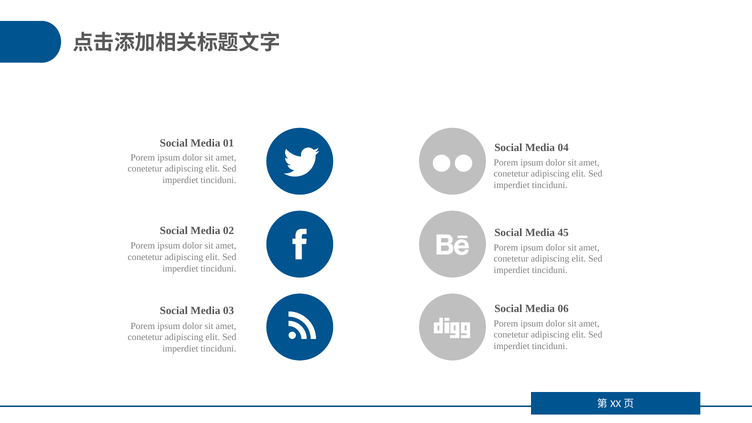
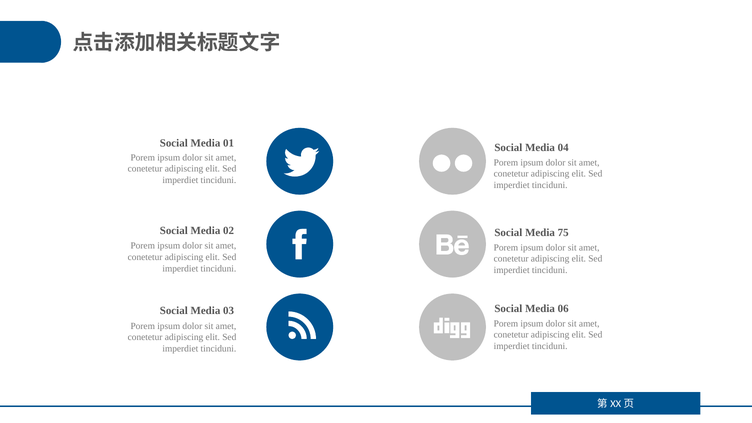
45: 45 -> 75 (563, 232)
